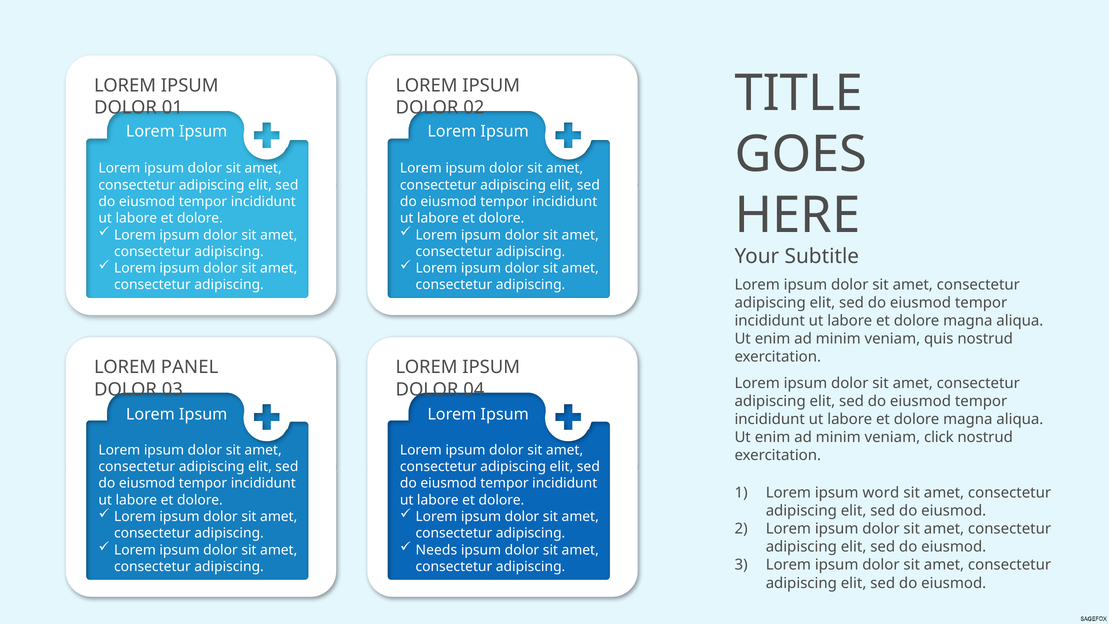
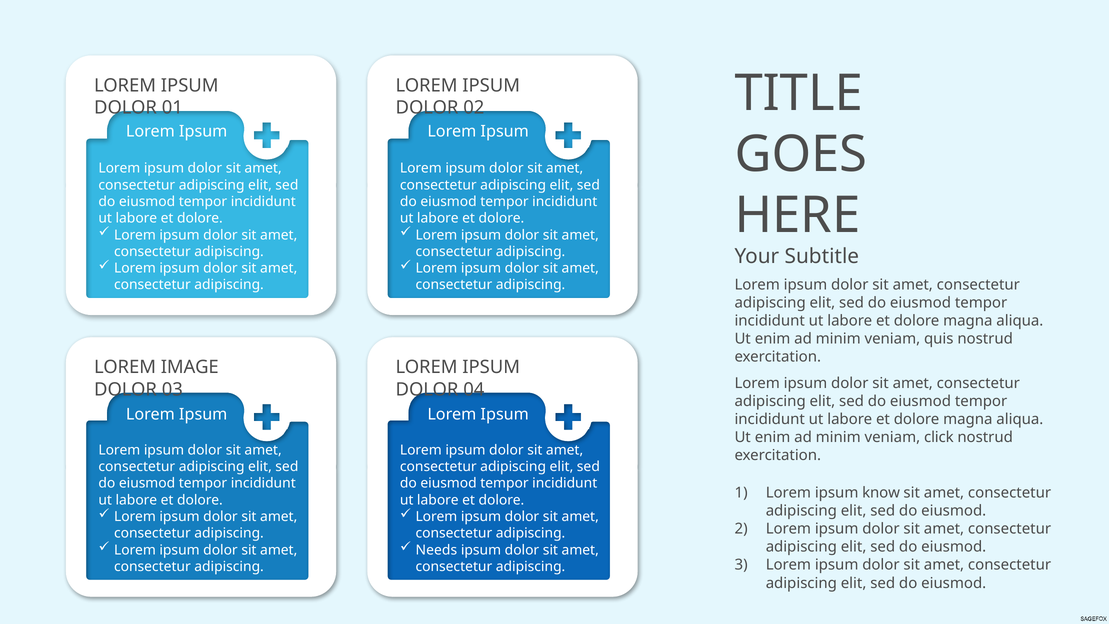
PANEL: PANEL -> IMAGE (190, 367)
word: word -> know (881, 493)
